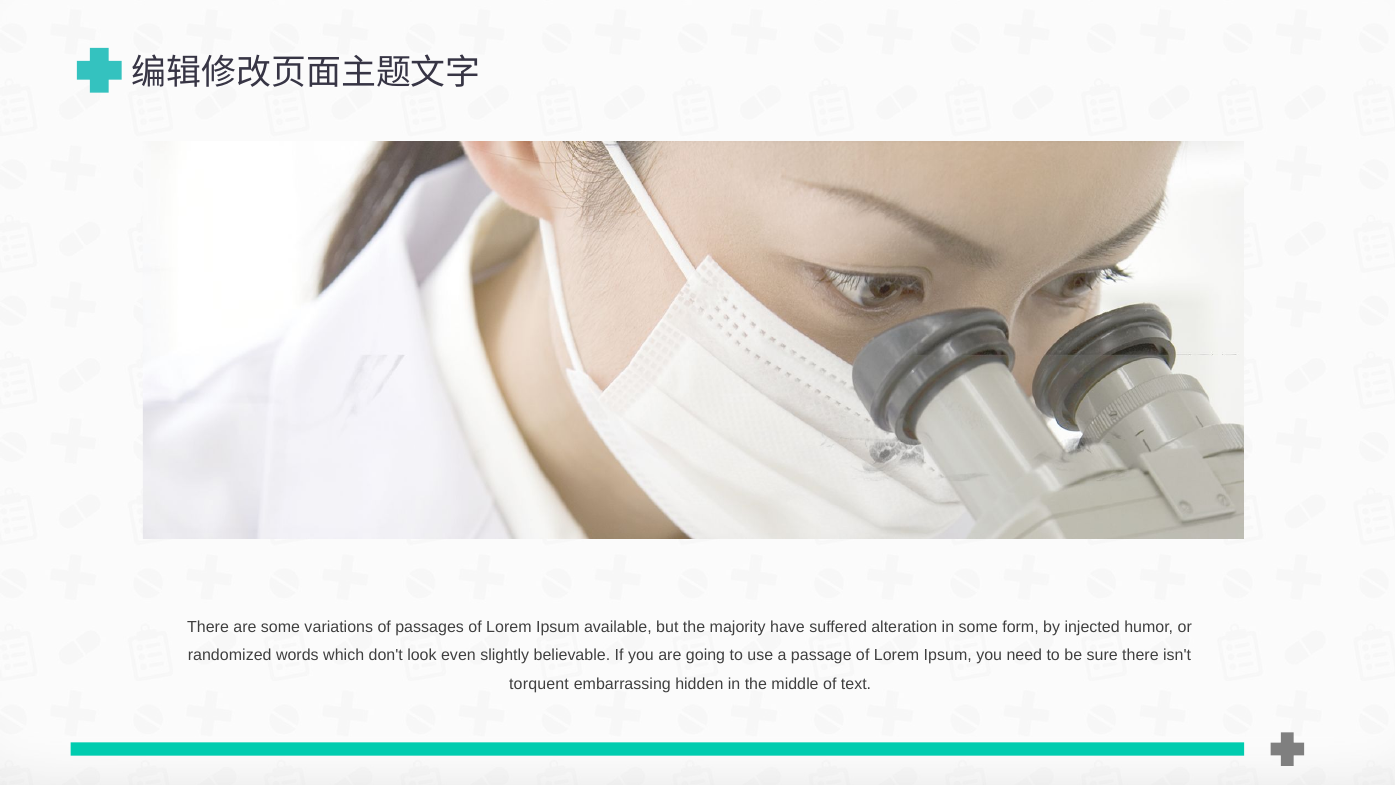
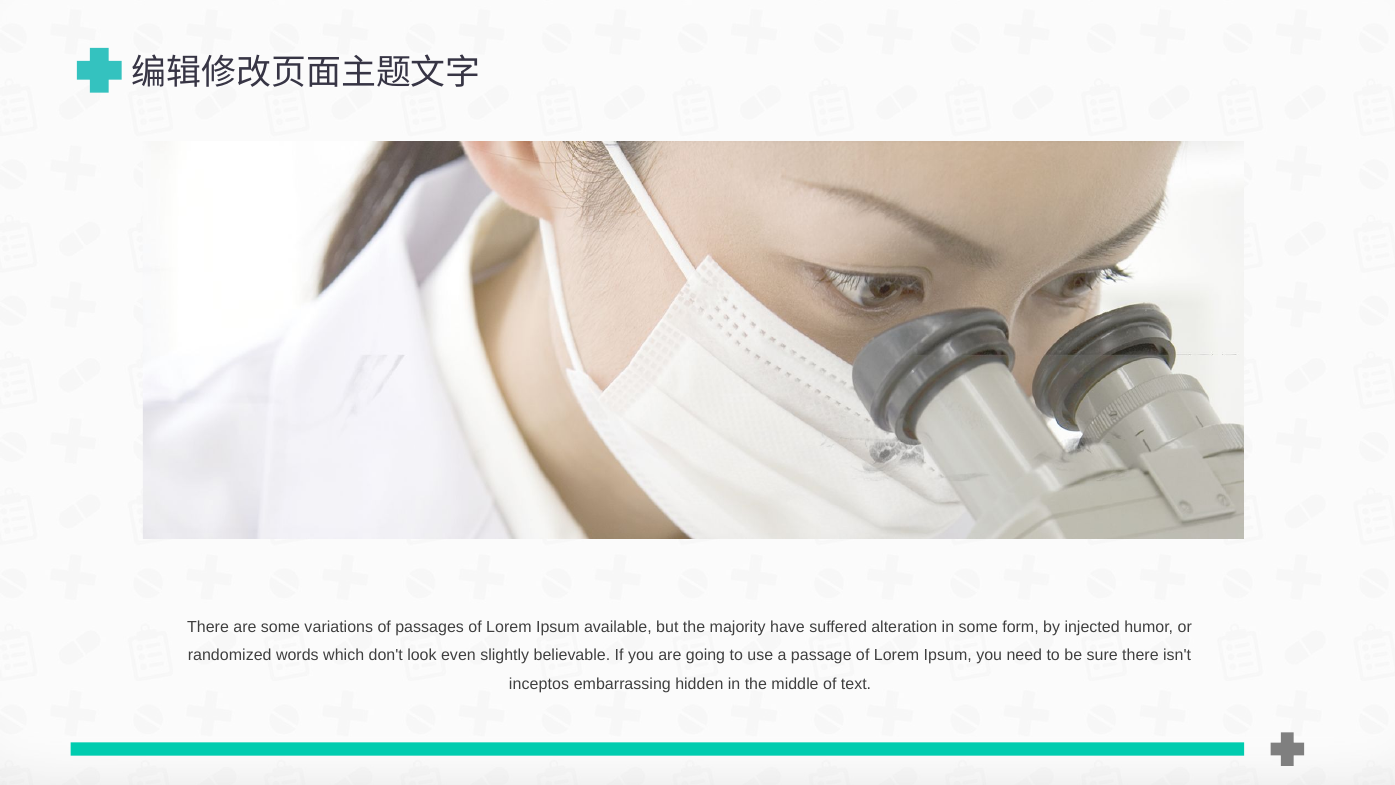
torquent: torquent -> inceptos (539, 684)
